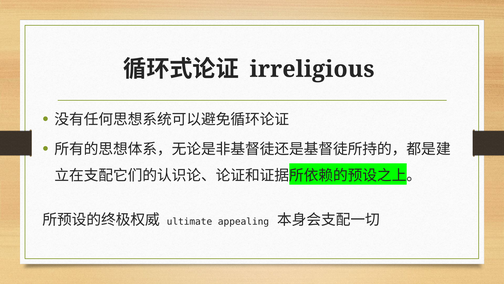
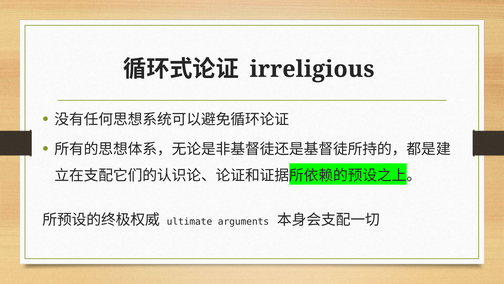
appealing: appealing -> arguments (243, 221)
